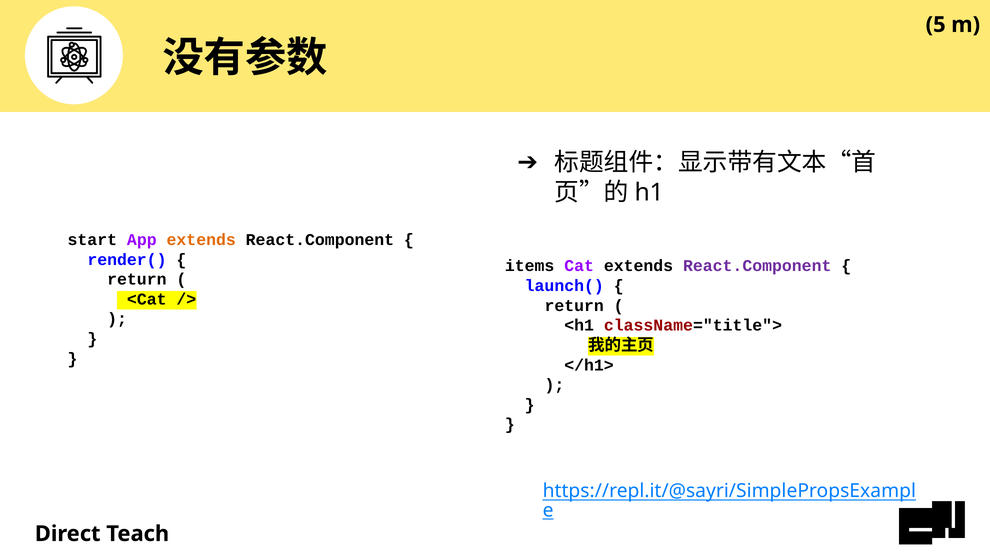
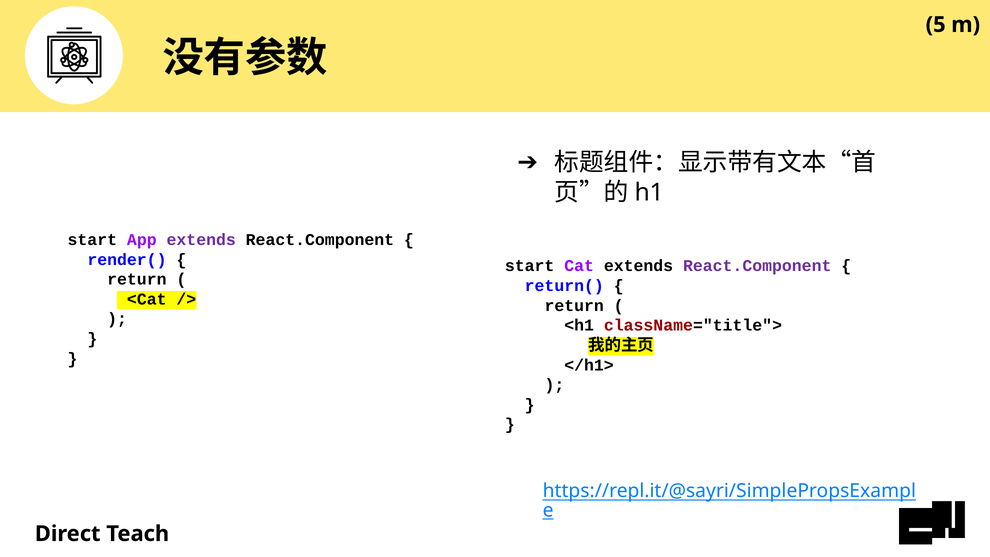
extends colour: orange -> purple (201, 240)
items: items -> start (530, 266)
launch(: launch( -> return( (564, 286)
